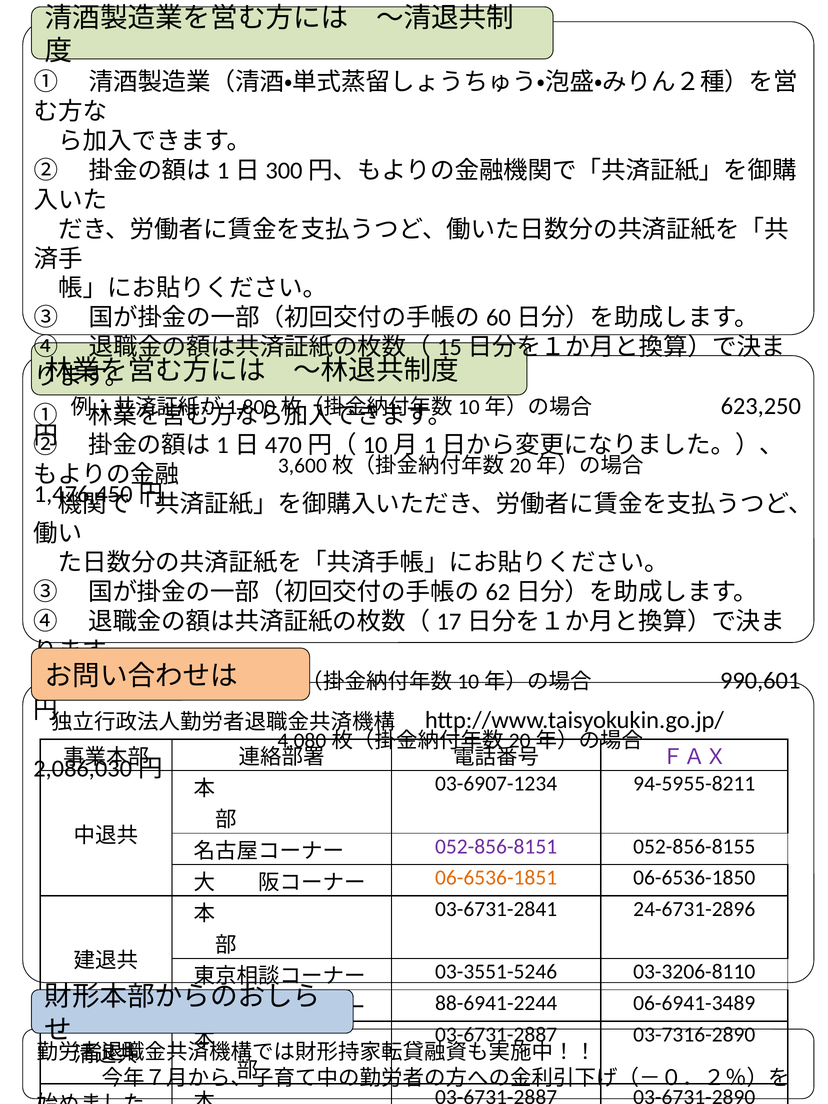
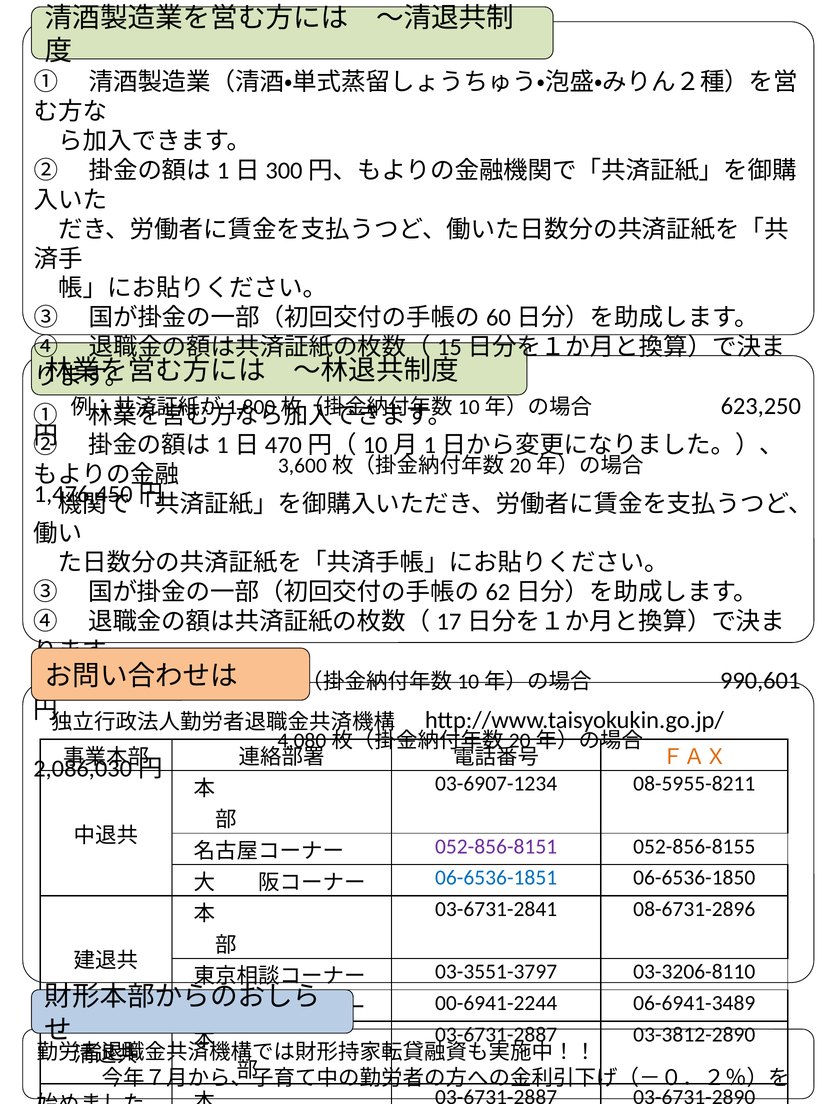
ＦＡＸ colour: purple -> orange (694, 757)
94-5955-8211: 94-5955-8211 -> 08-5955-8211 (694, 784)
06-6536-1851 colour: orange -> blue (496, 878)
24-6731-2896: 24-6731-2896 -> 08-6731-2896 (694, 909)
03-3551-5246: 03-3551-5246 -> 03-3551-3797 (496, 972)
88-6941-2244: 88-6941-2244 -> 00-6941-2244 (496, 1003)
03-7316-2890: 03-7316-2890 -> 03-3812-2890 (694, 1034)
